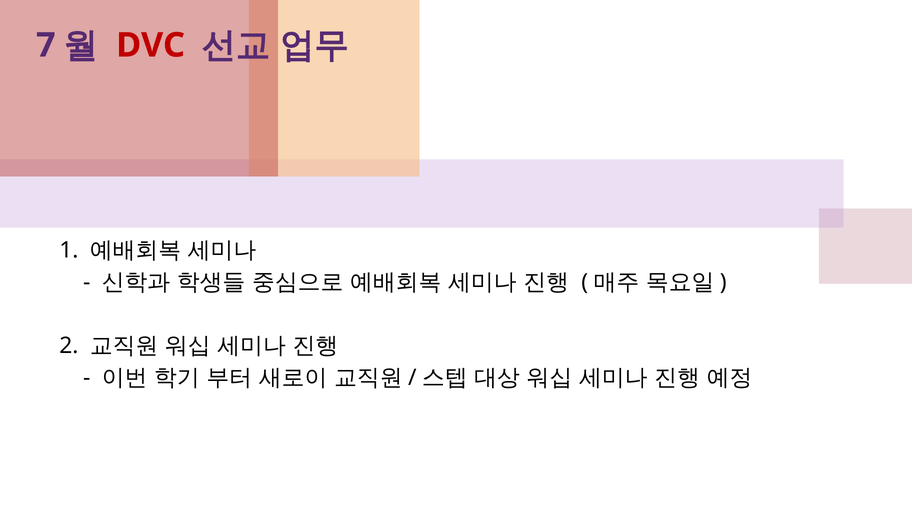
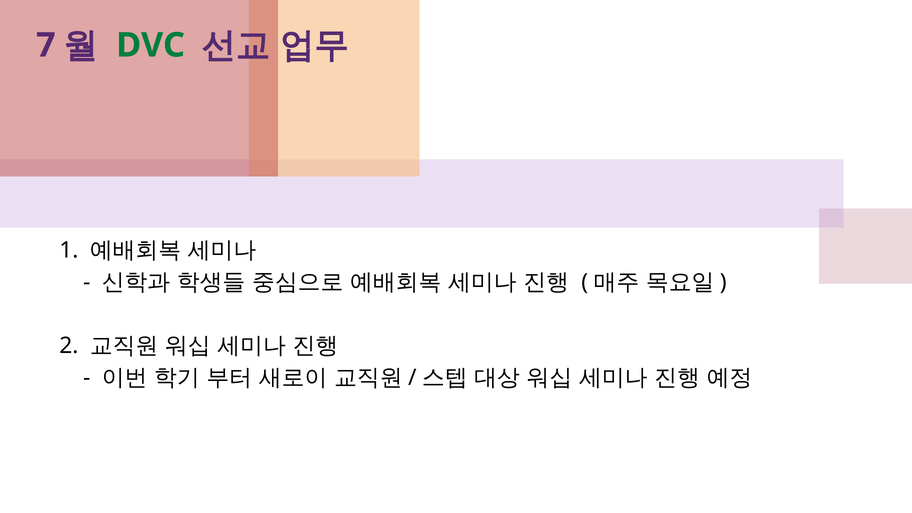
DVC colour: red -> green (151, 45)
